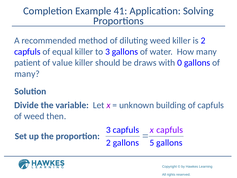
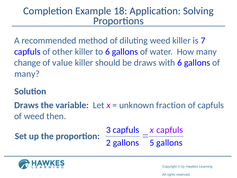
41: 41 -> 18 (121, 11)
is 2: 2 -> 7 (203, 41)
equal: equal -> other (63, 52)
to 3: 3 -> 6 (108, 52)
patient: patient -> change (27, 63)
with 0: 0 -> 6 (180, 63)
Divide: Divide -> Draws (26, 105)
building: building -> fraction (171, 105)
